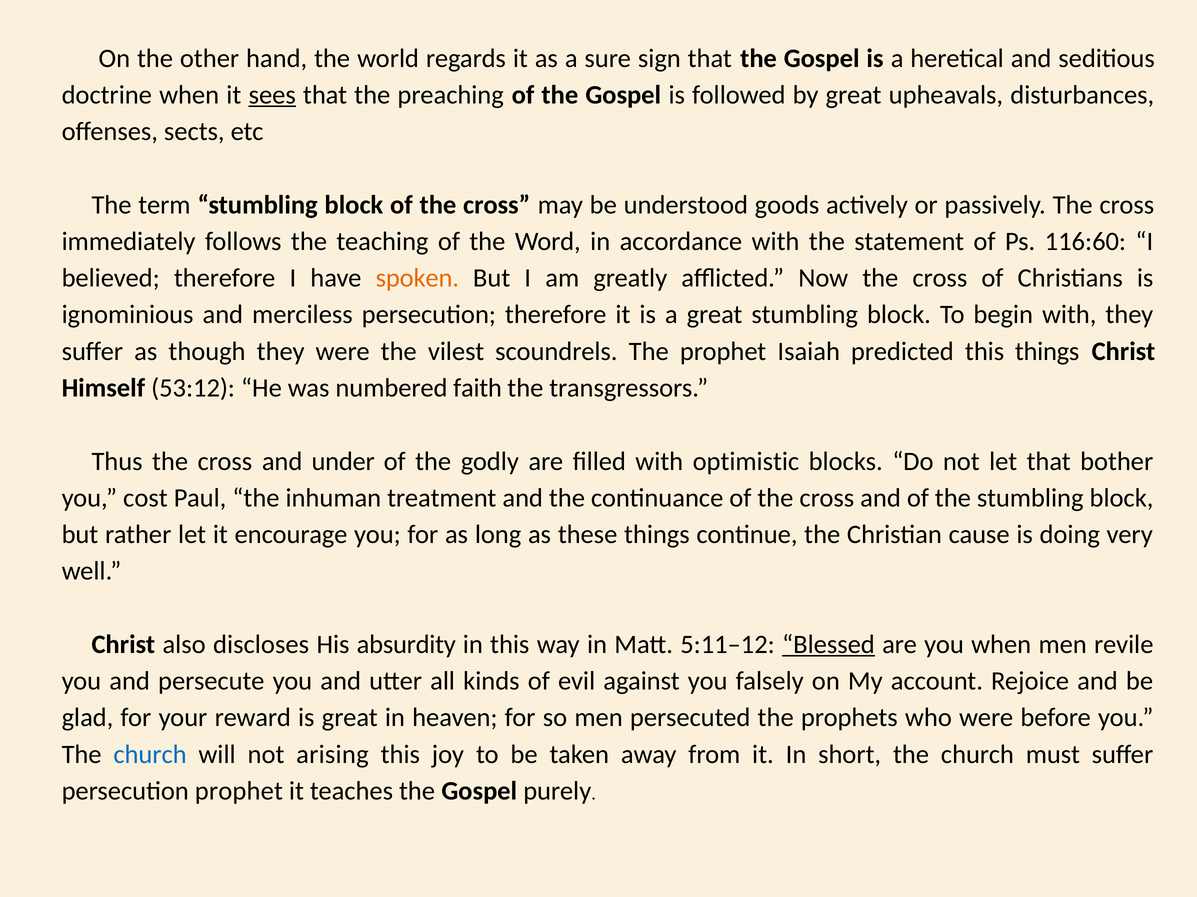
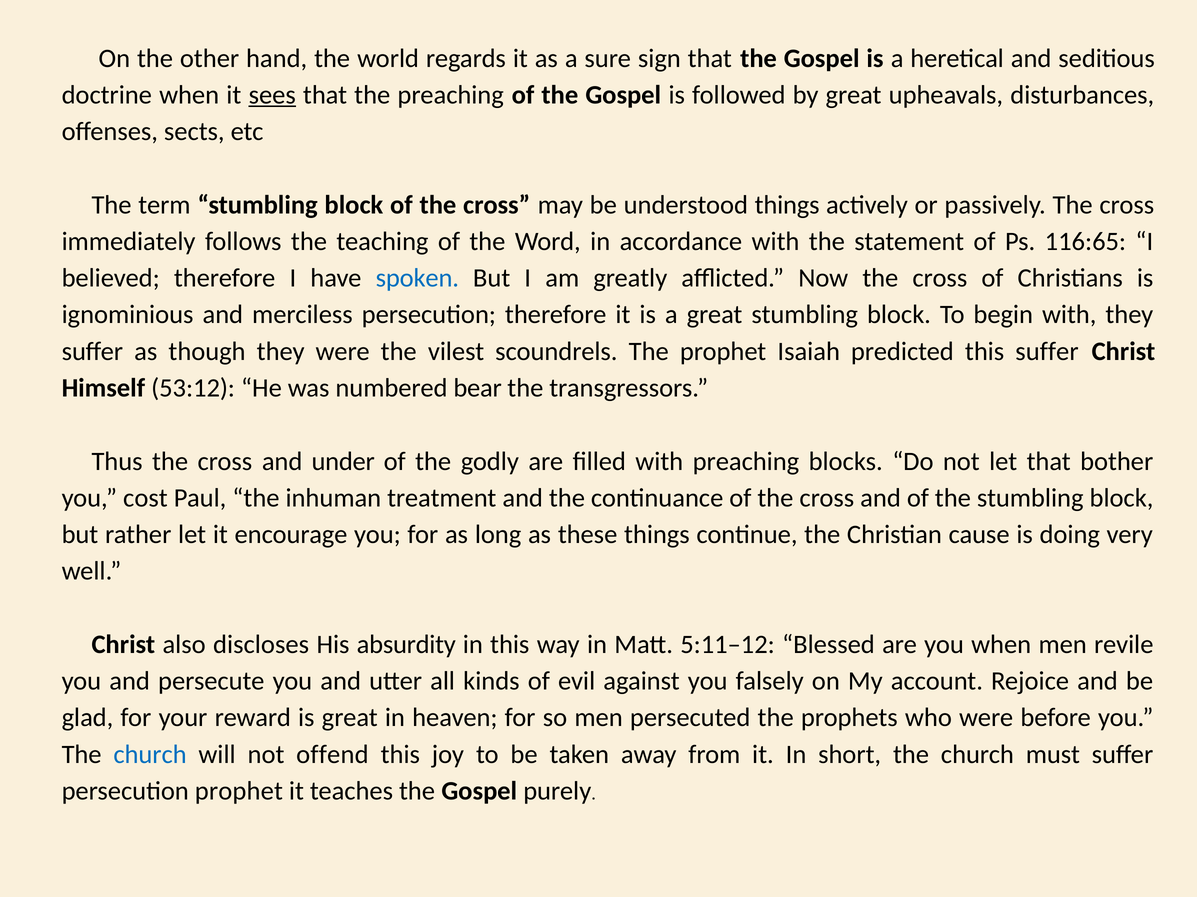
understood goods: goods -> things (787, 205)
116:60: 116:60 -> 116:65 (1085, 242)
spoken colour: orange -> blue (417, 278)
this things: things -> suffer (1047, 352)
faith: faith -> bear (478, 388)
with optimistic: optimistic -> preaching (746, 462)
Blessed underline: present -> none (828, 645)
arising: arising -> offend (332, 755)
